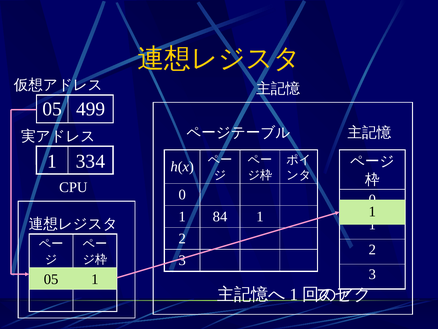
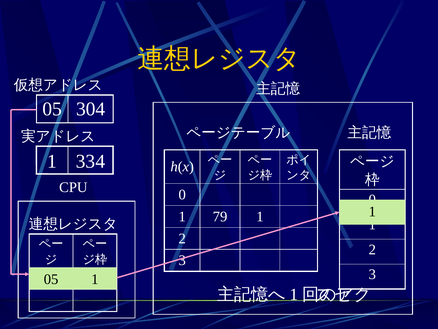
499: 499 -> 304 (91, 109)
84: 84 -> 79 (220, 216)
